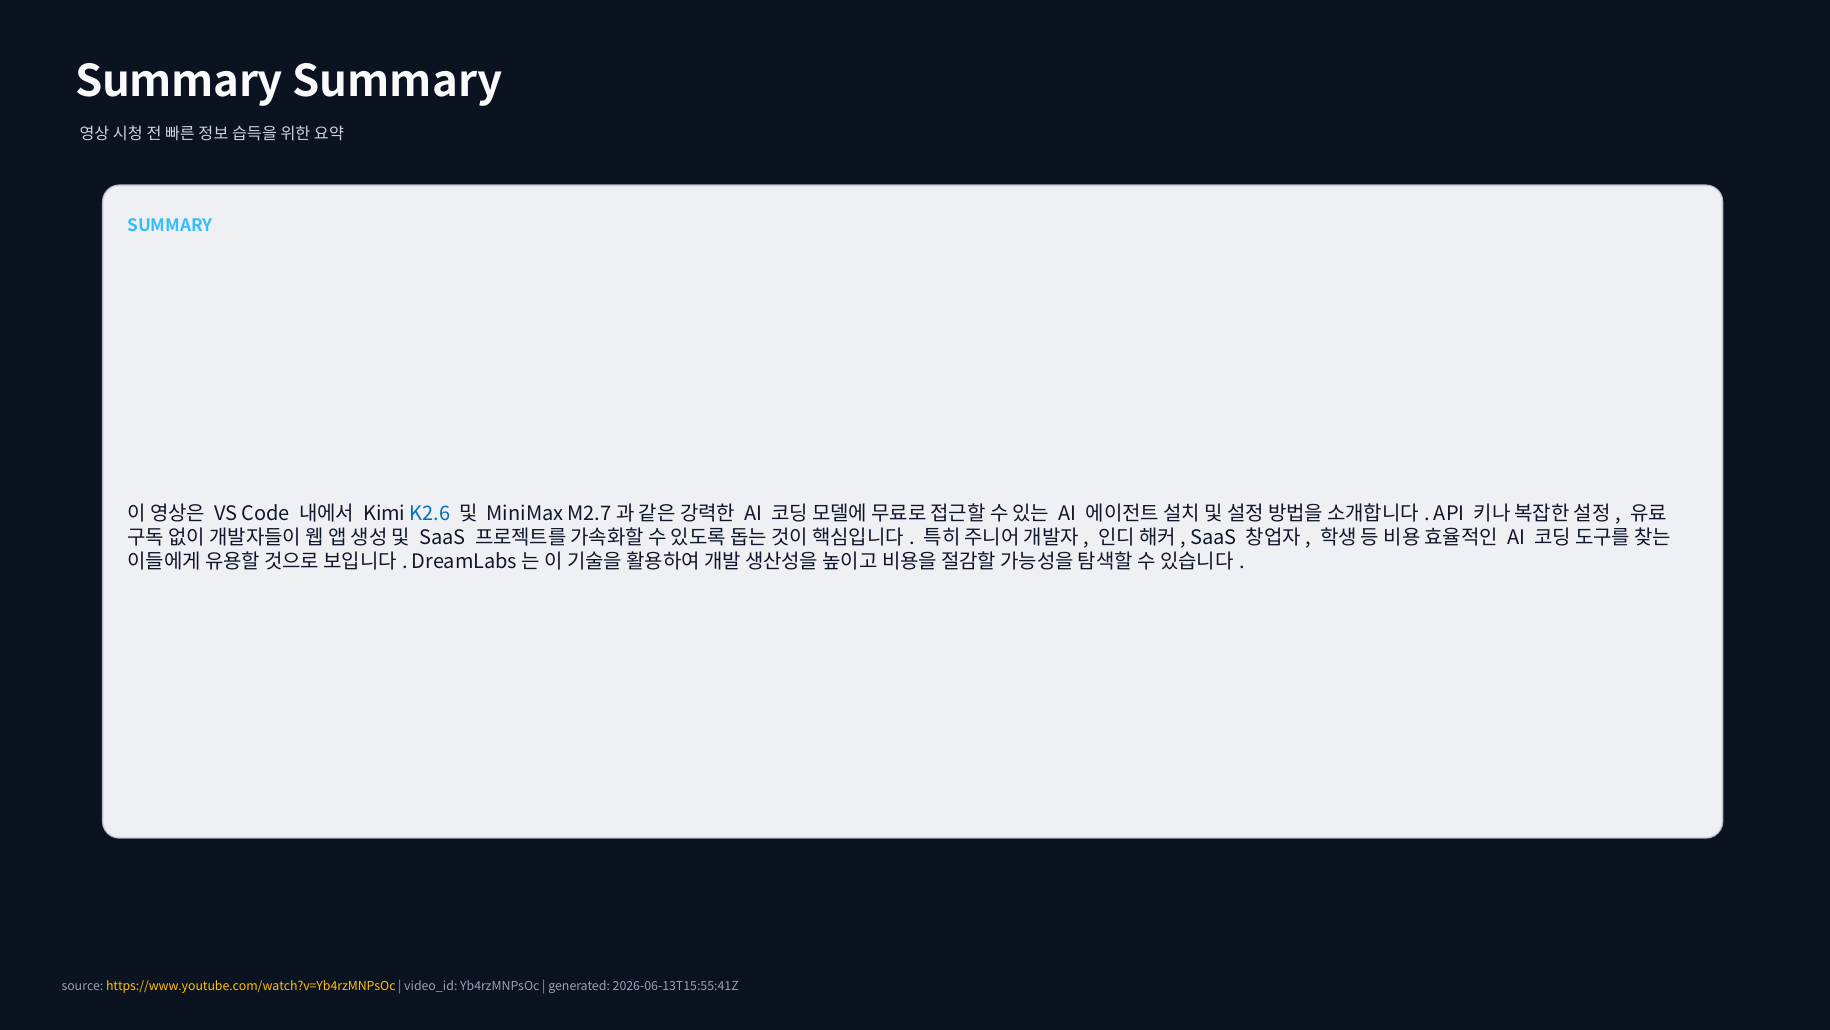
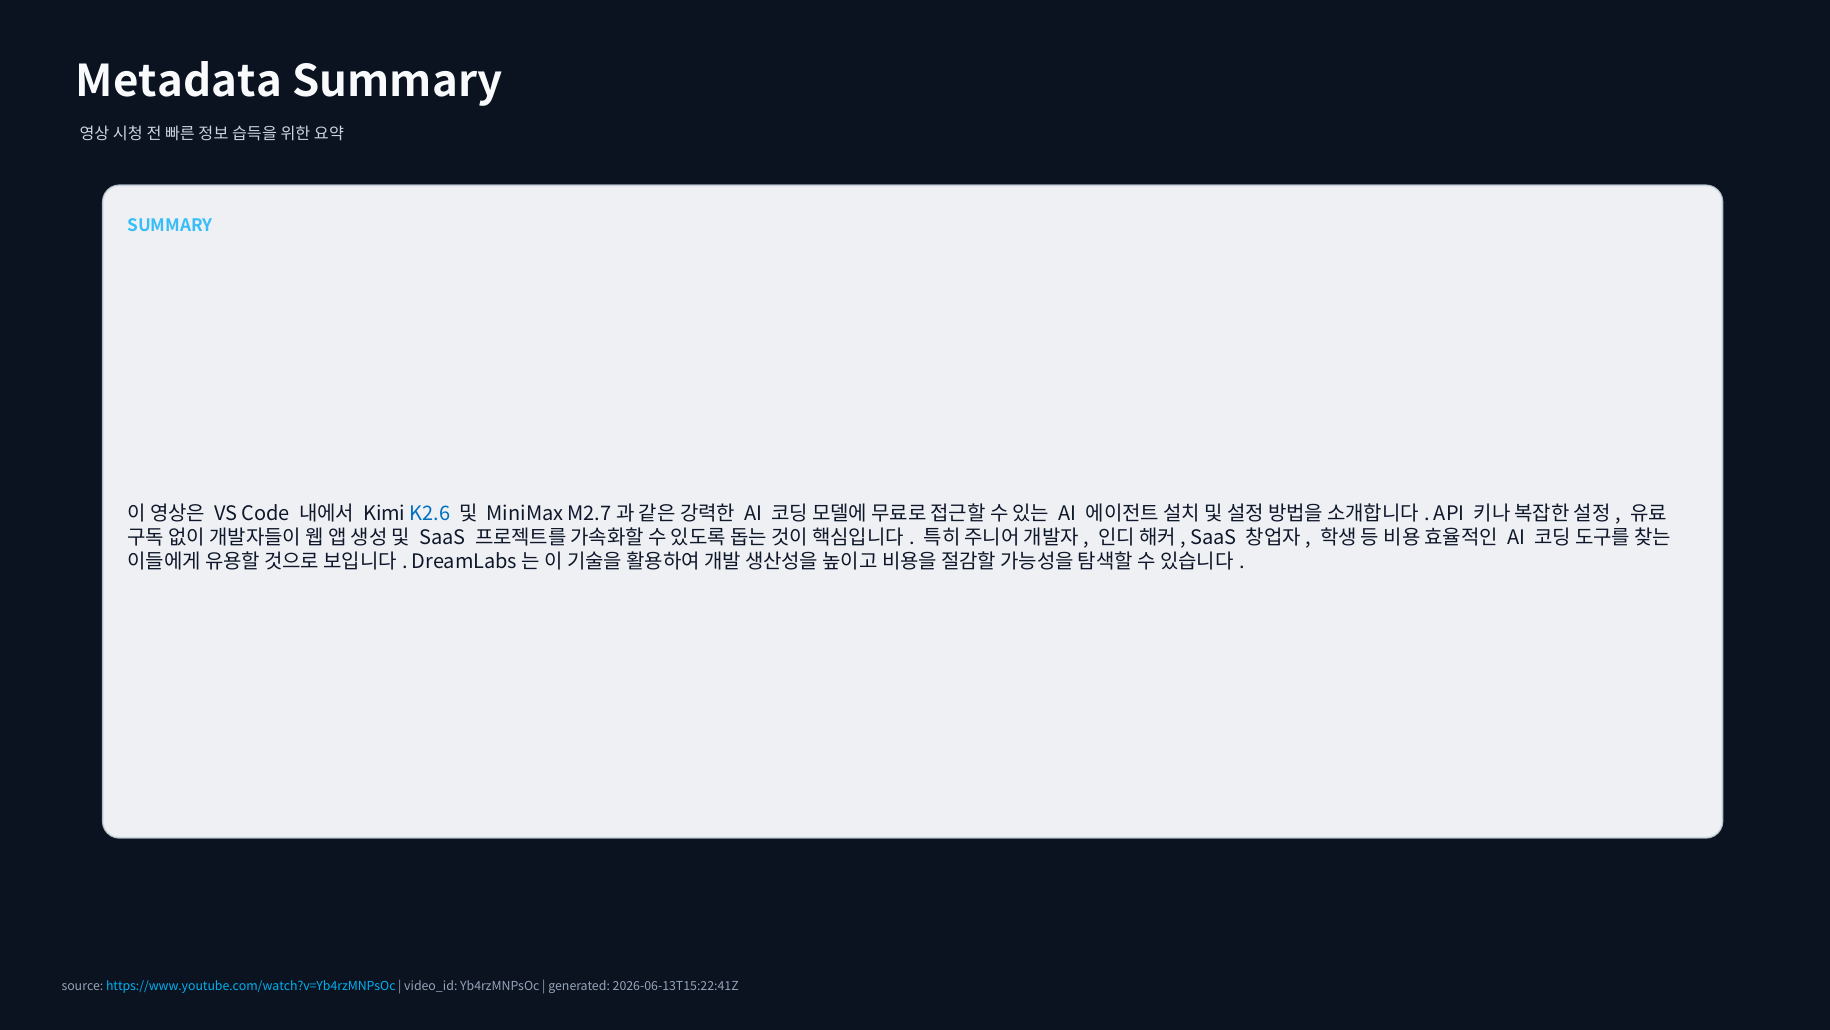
Summary: Summary -> Metadata (179, 82)
https://www.youtube.com/watch?v=Yb4rzMNPsOc colour: yellow -> light blue (251, 986)
2026-06-13T15:55:41Z: 2026-06-13T15:55:41Z -> 2026-06-13T15:22:41Z (676, 986)
